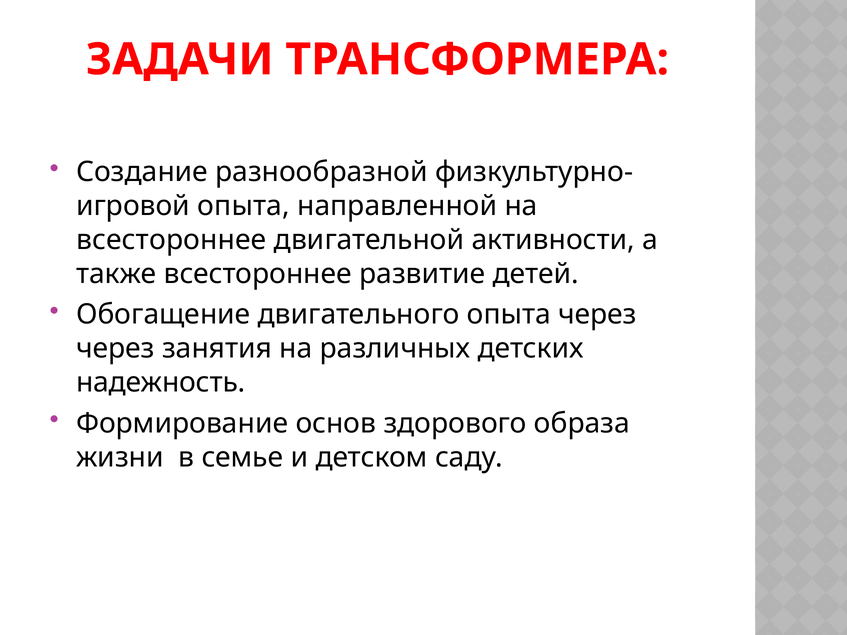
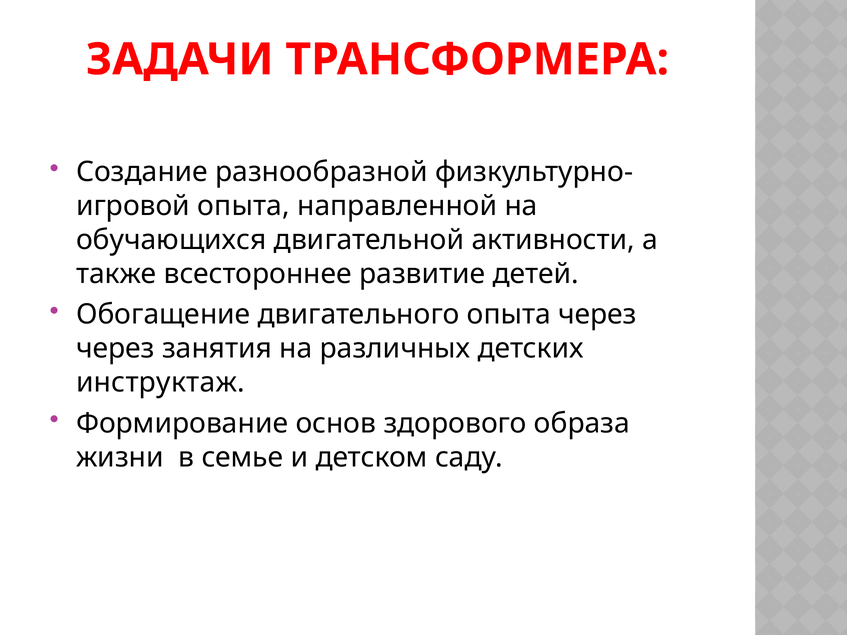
всестороннее: всестороннее -> обучающихся (171, 240)
надежность: надежность -> инструктаж (160, 383)
